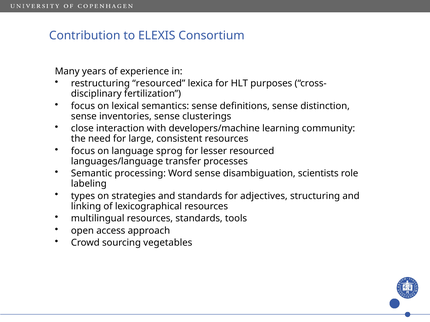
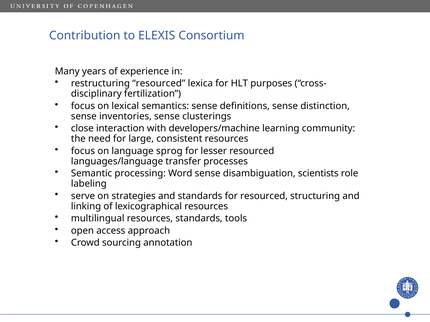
types: types -> serve (83, 196)
for adjectives: adjectives -> resourced (264, 196)
vegetables: vegetables -> annotation (168, 243)
